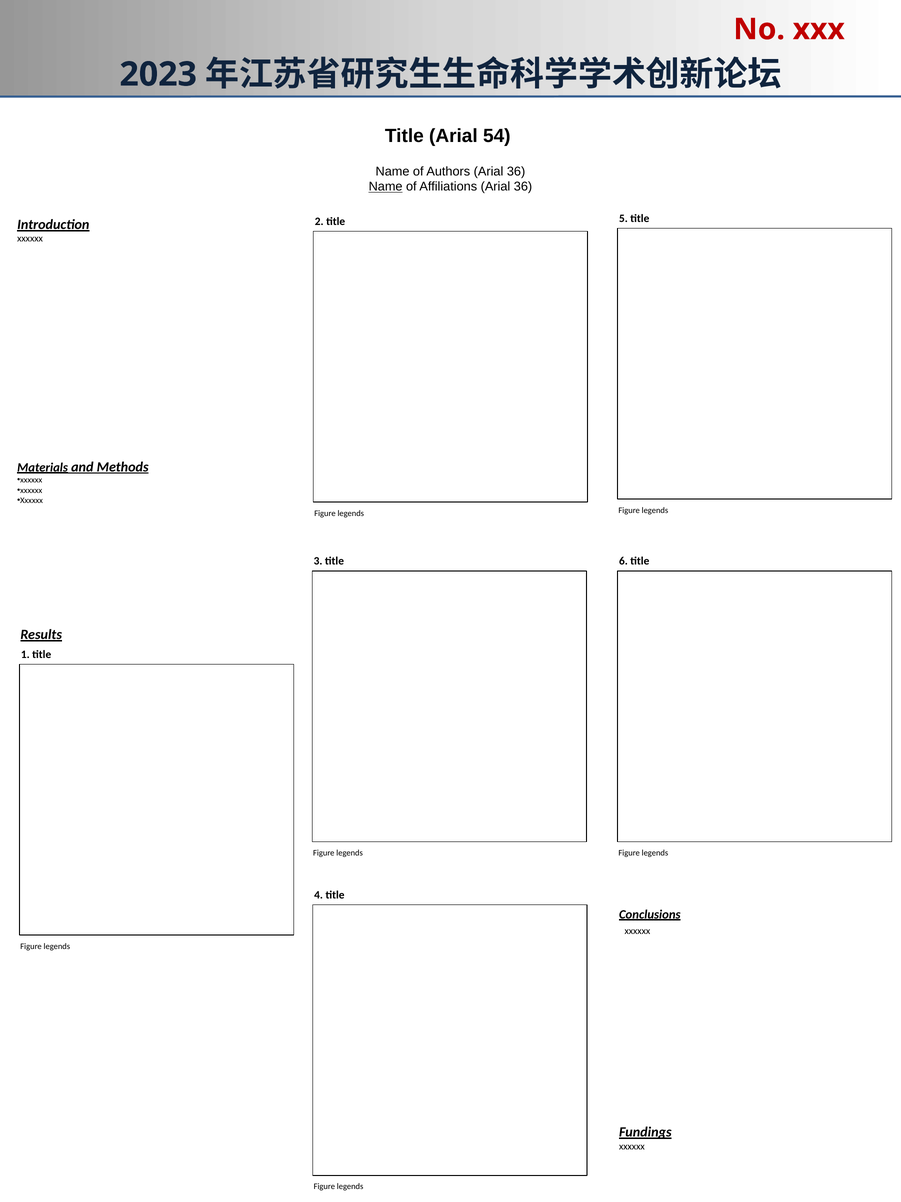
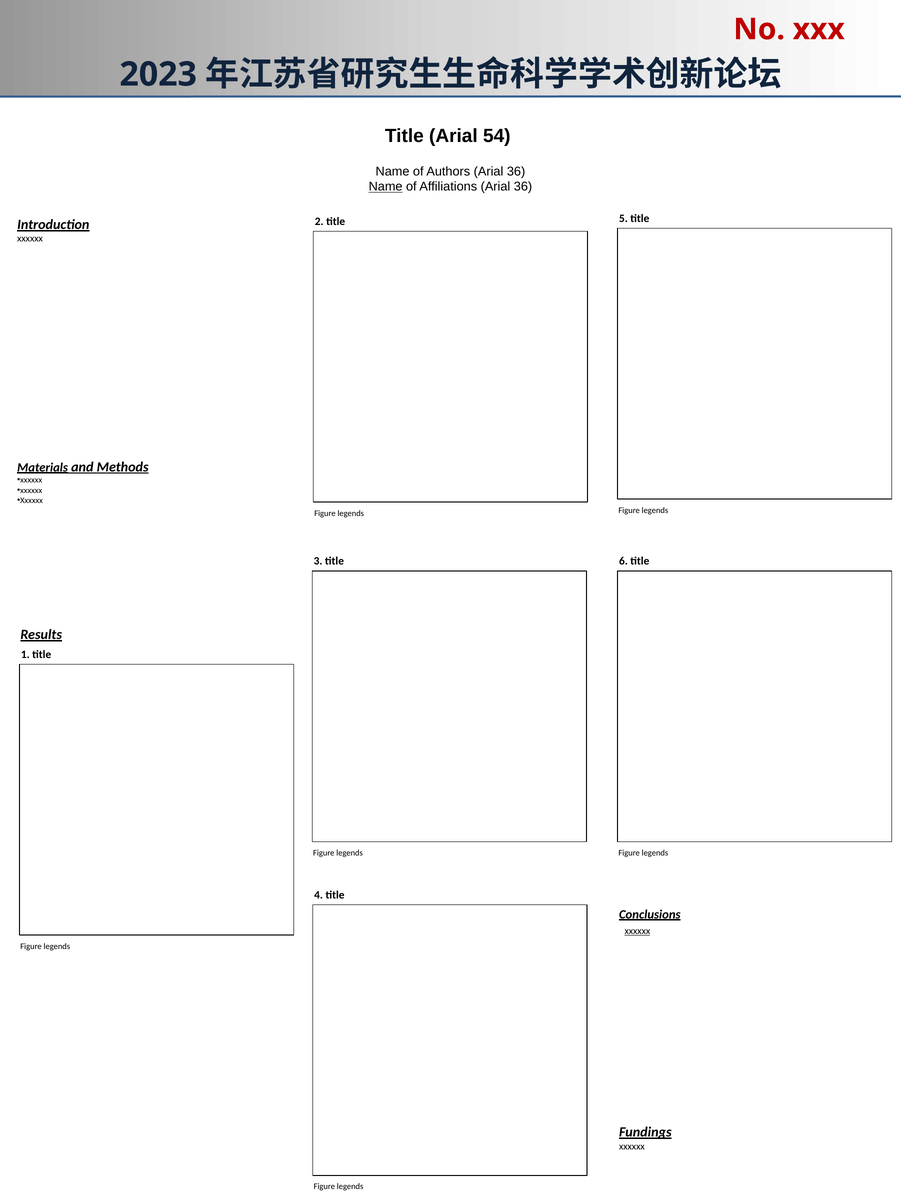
xxxxxx underline: none -> present (637, 931)
